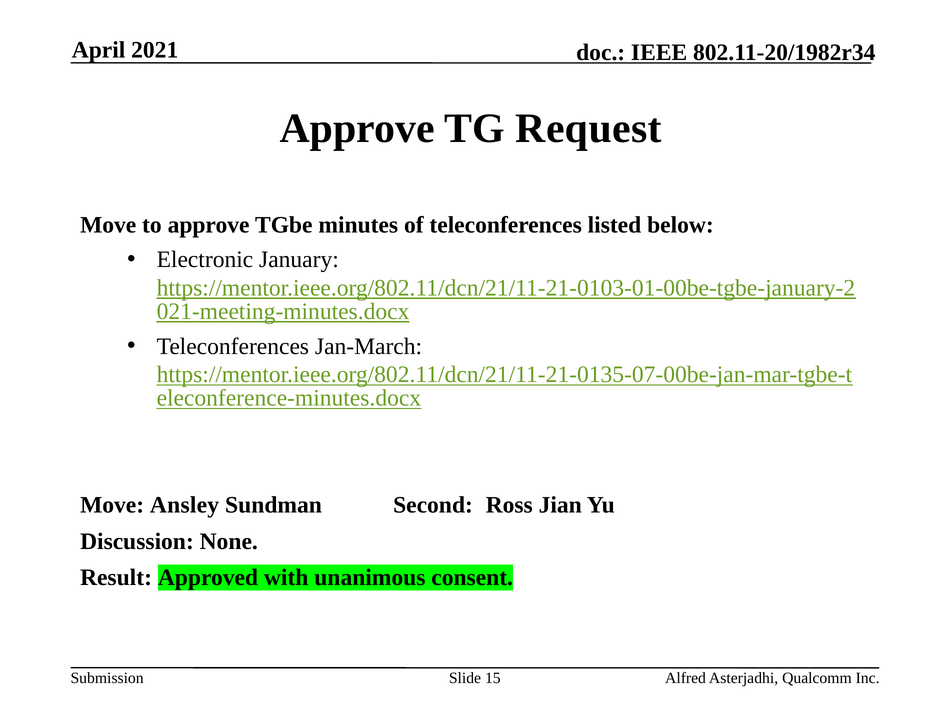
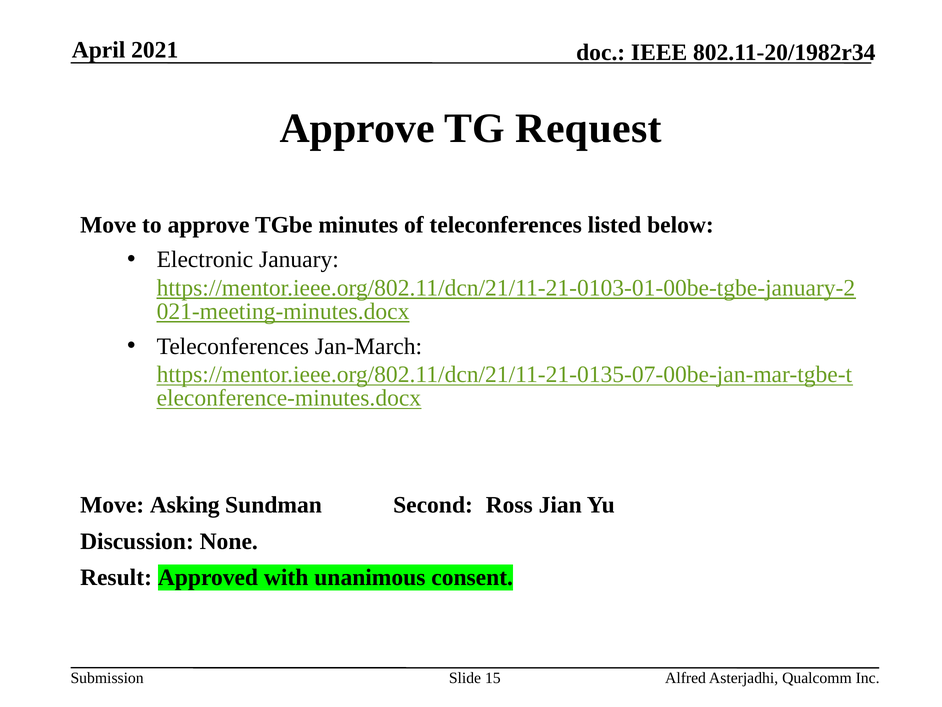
Ansley: Ansley -> Asking (185, 505)
